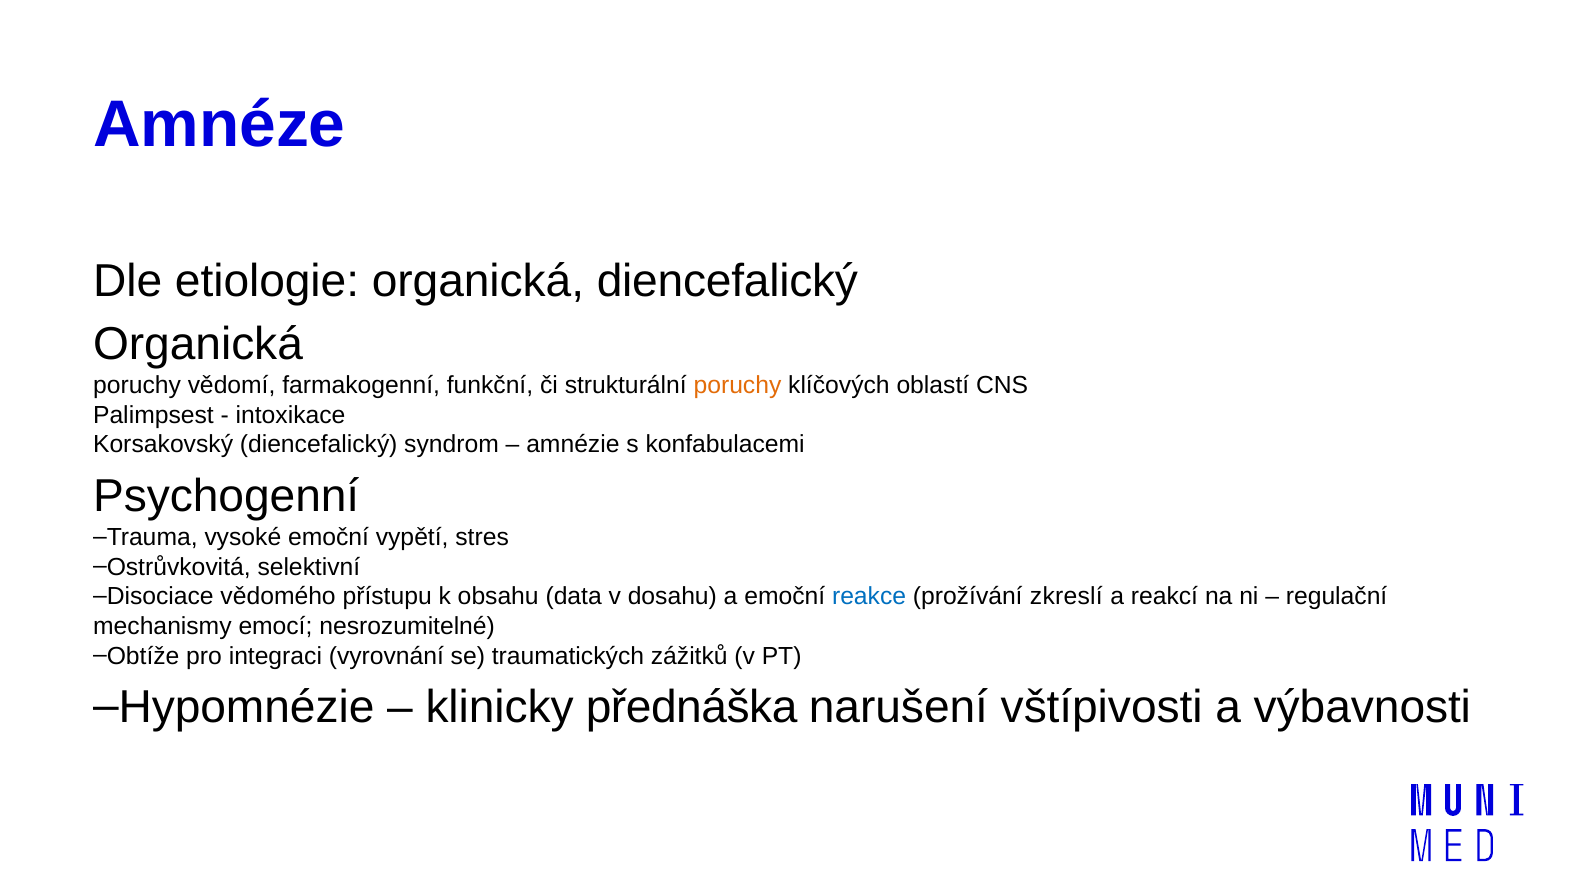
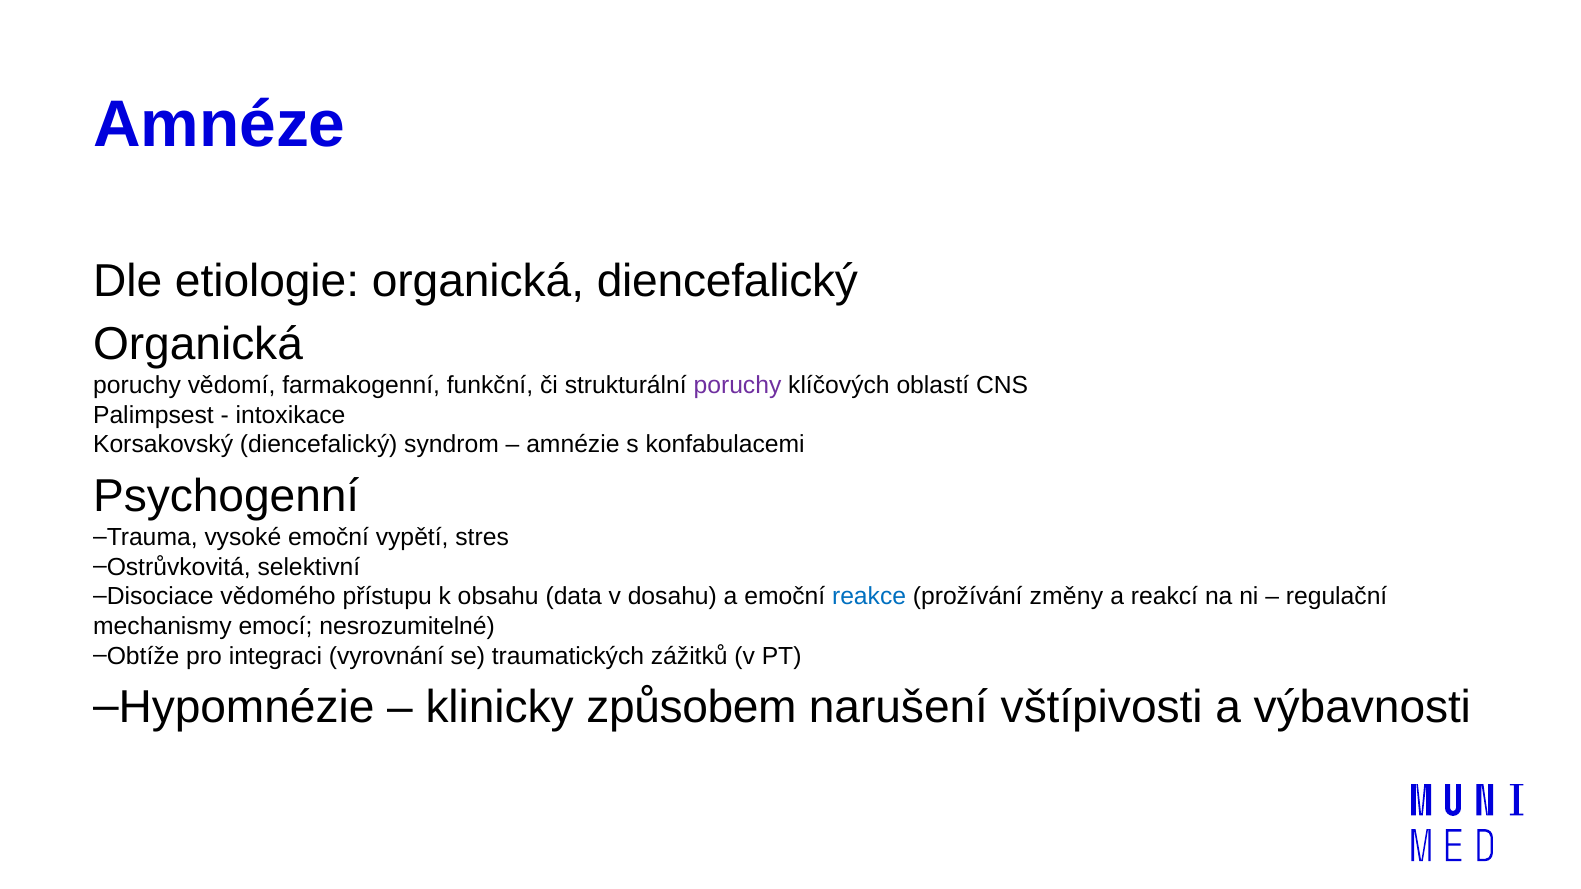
poruchy colour: orange -> purple (737, 386)
zkreslí: zkreslí -> změny (1066, 597)
přednáška: přednáška -> způsobem (692, 708)
